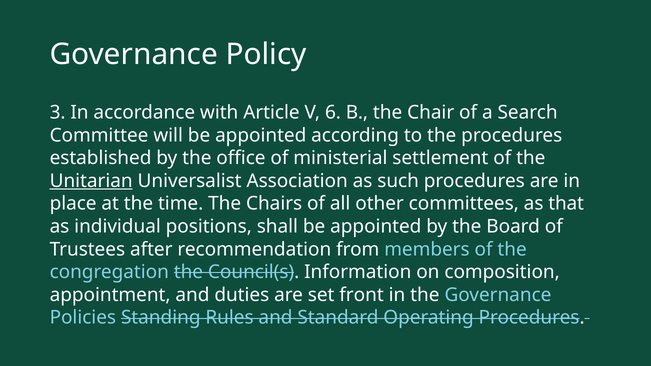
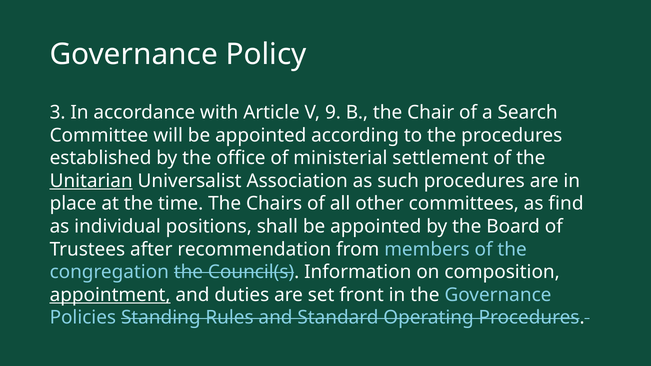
6: 6 -> 9 (333, 113)
that: that -> find (566, 204)
appointment underline: none -> present (110, 295)
